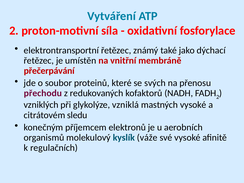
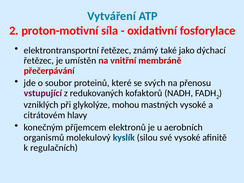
přechodu: přechodu -> vstupující (43, 93)
vzniklá: vzniklá -> mohou (126, 105)
sledu: sledu -> hlavy (77, 115)
váže: váže -> silou (147, 138)
